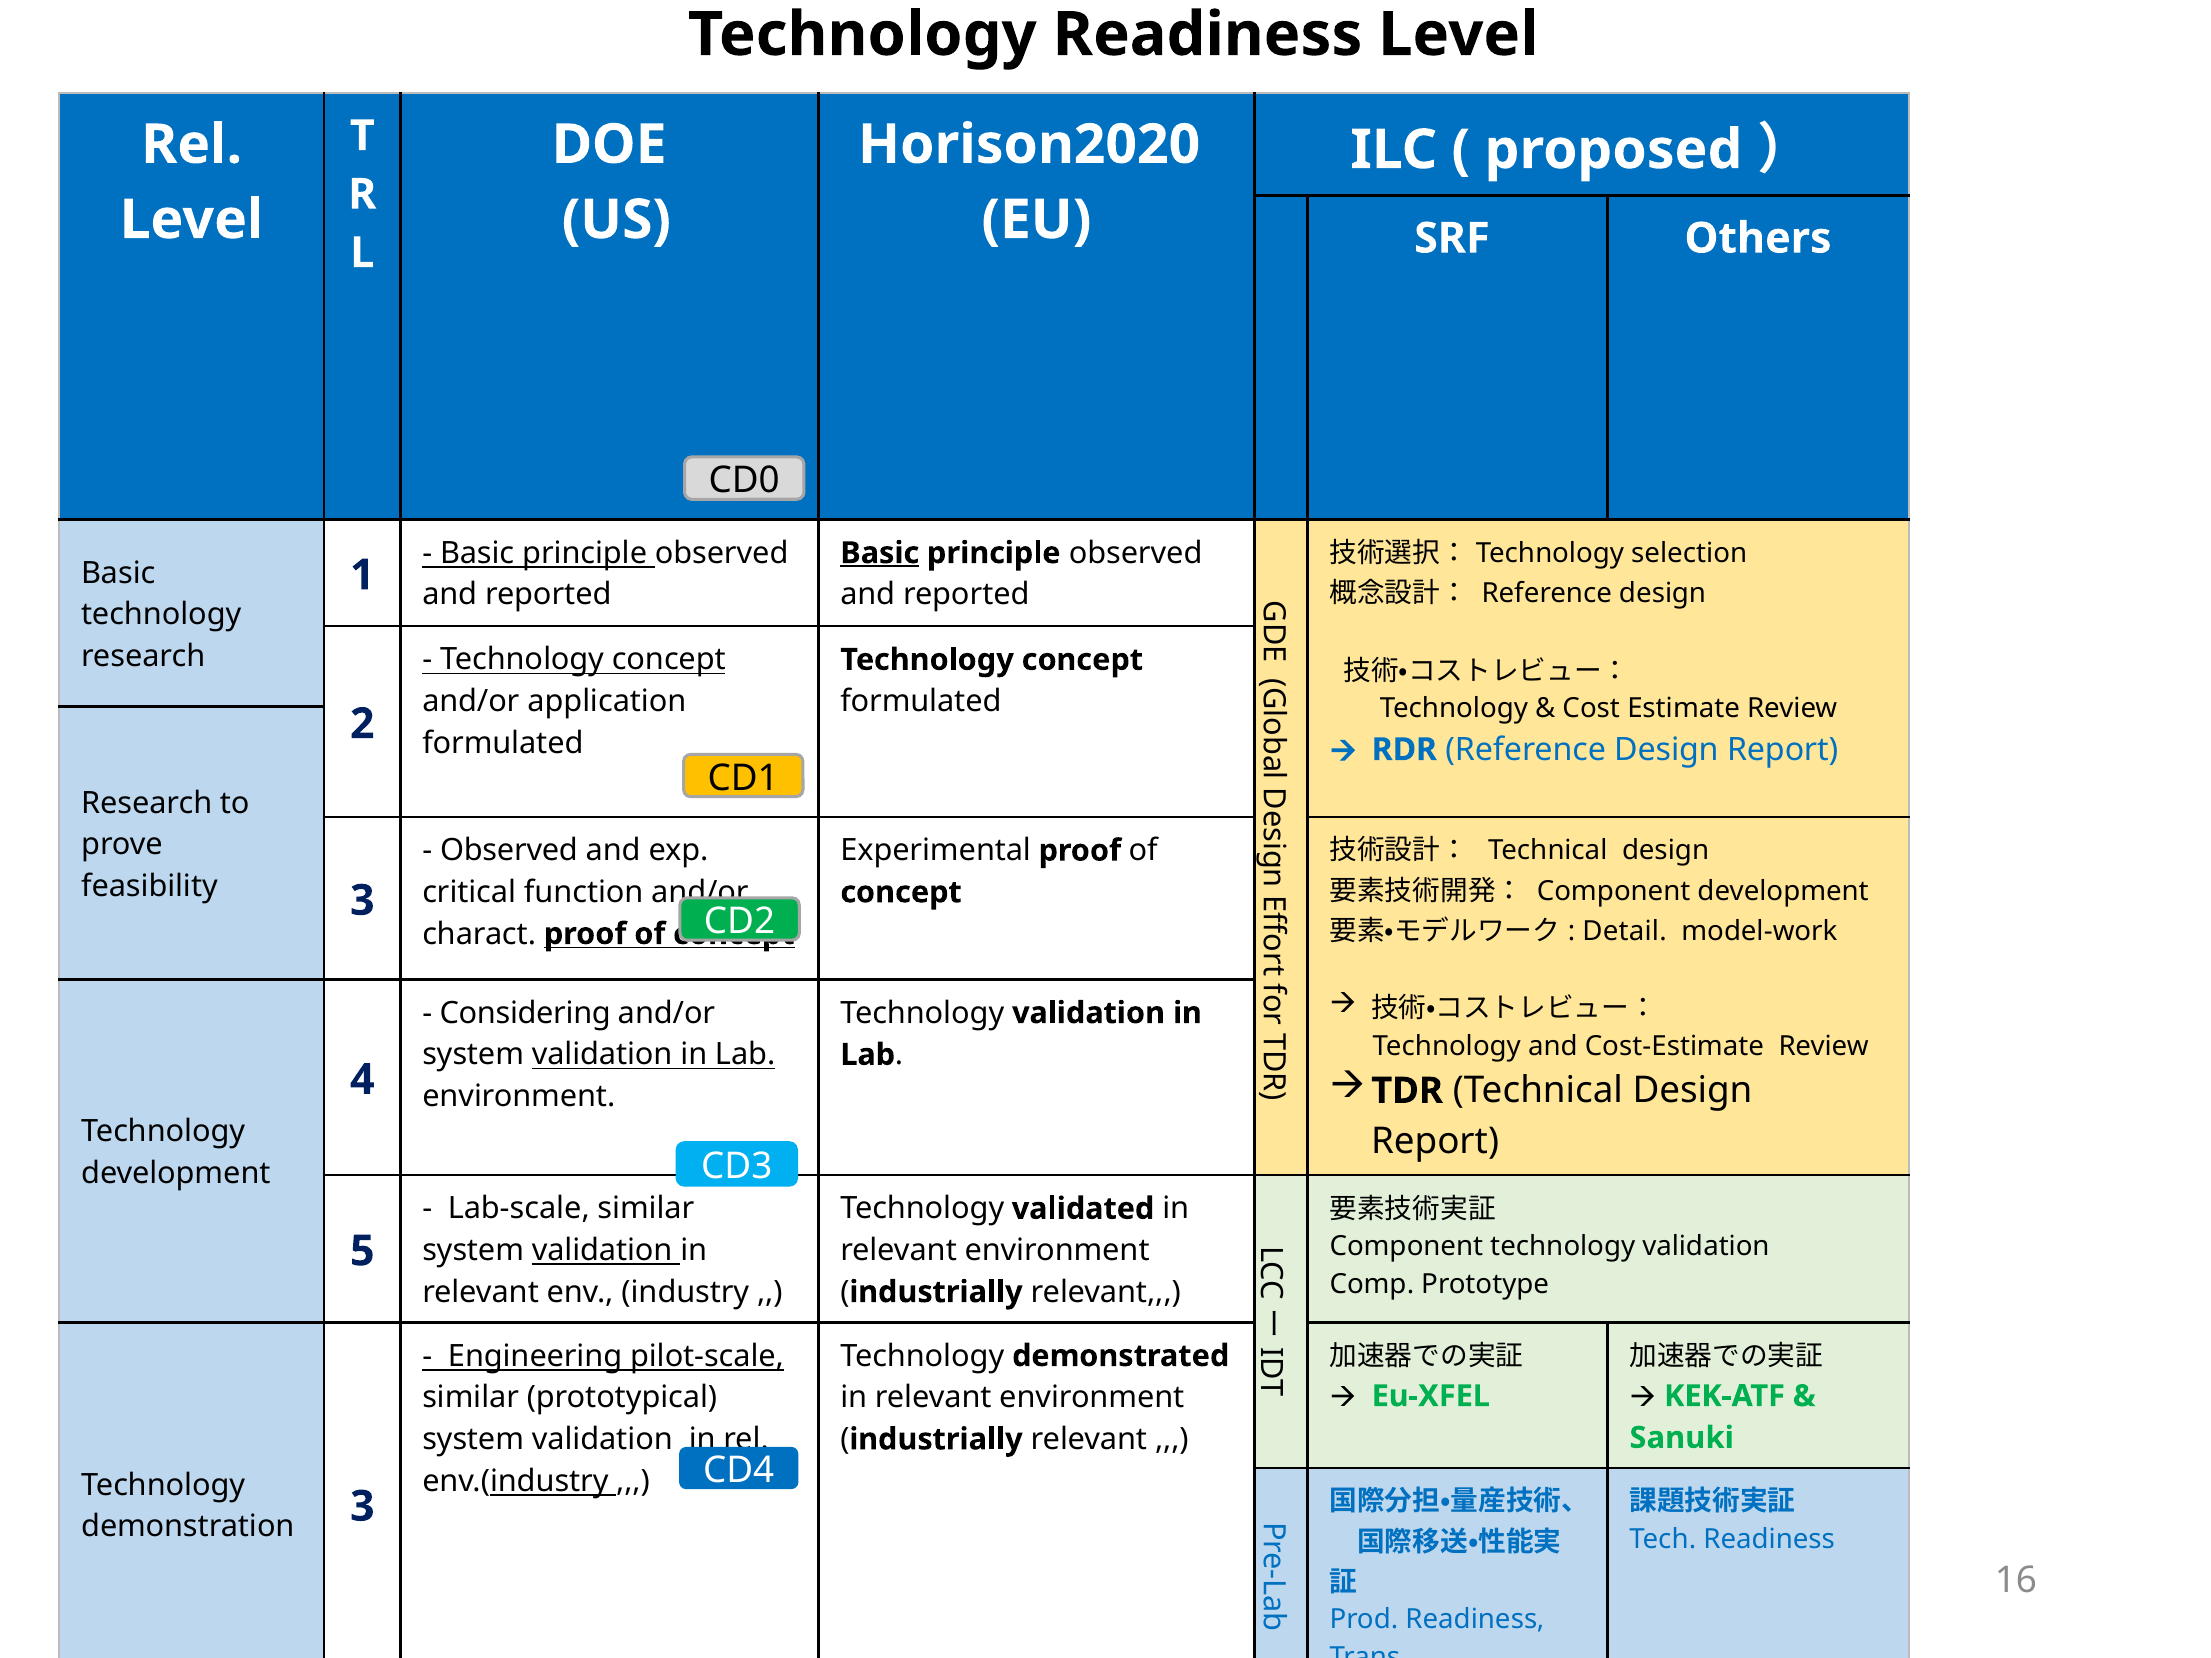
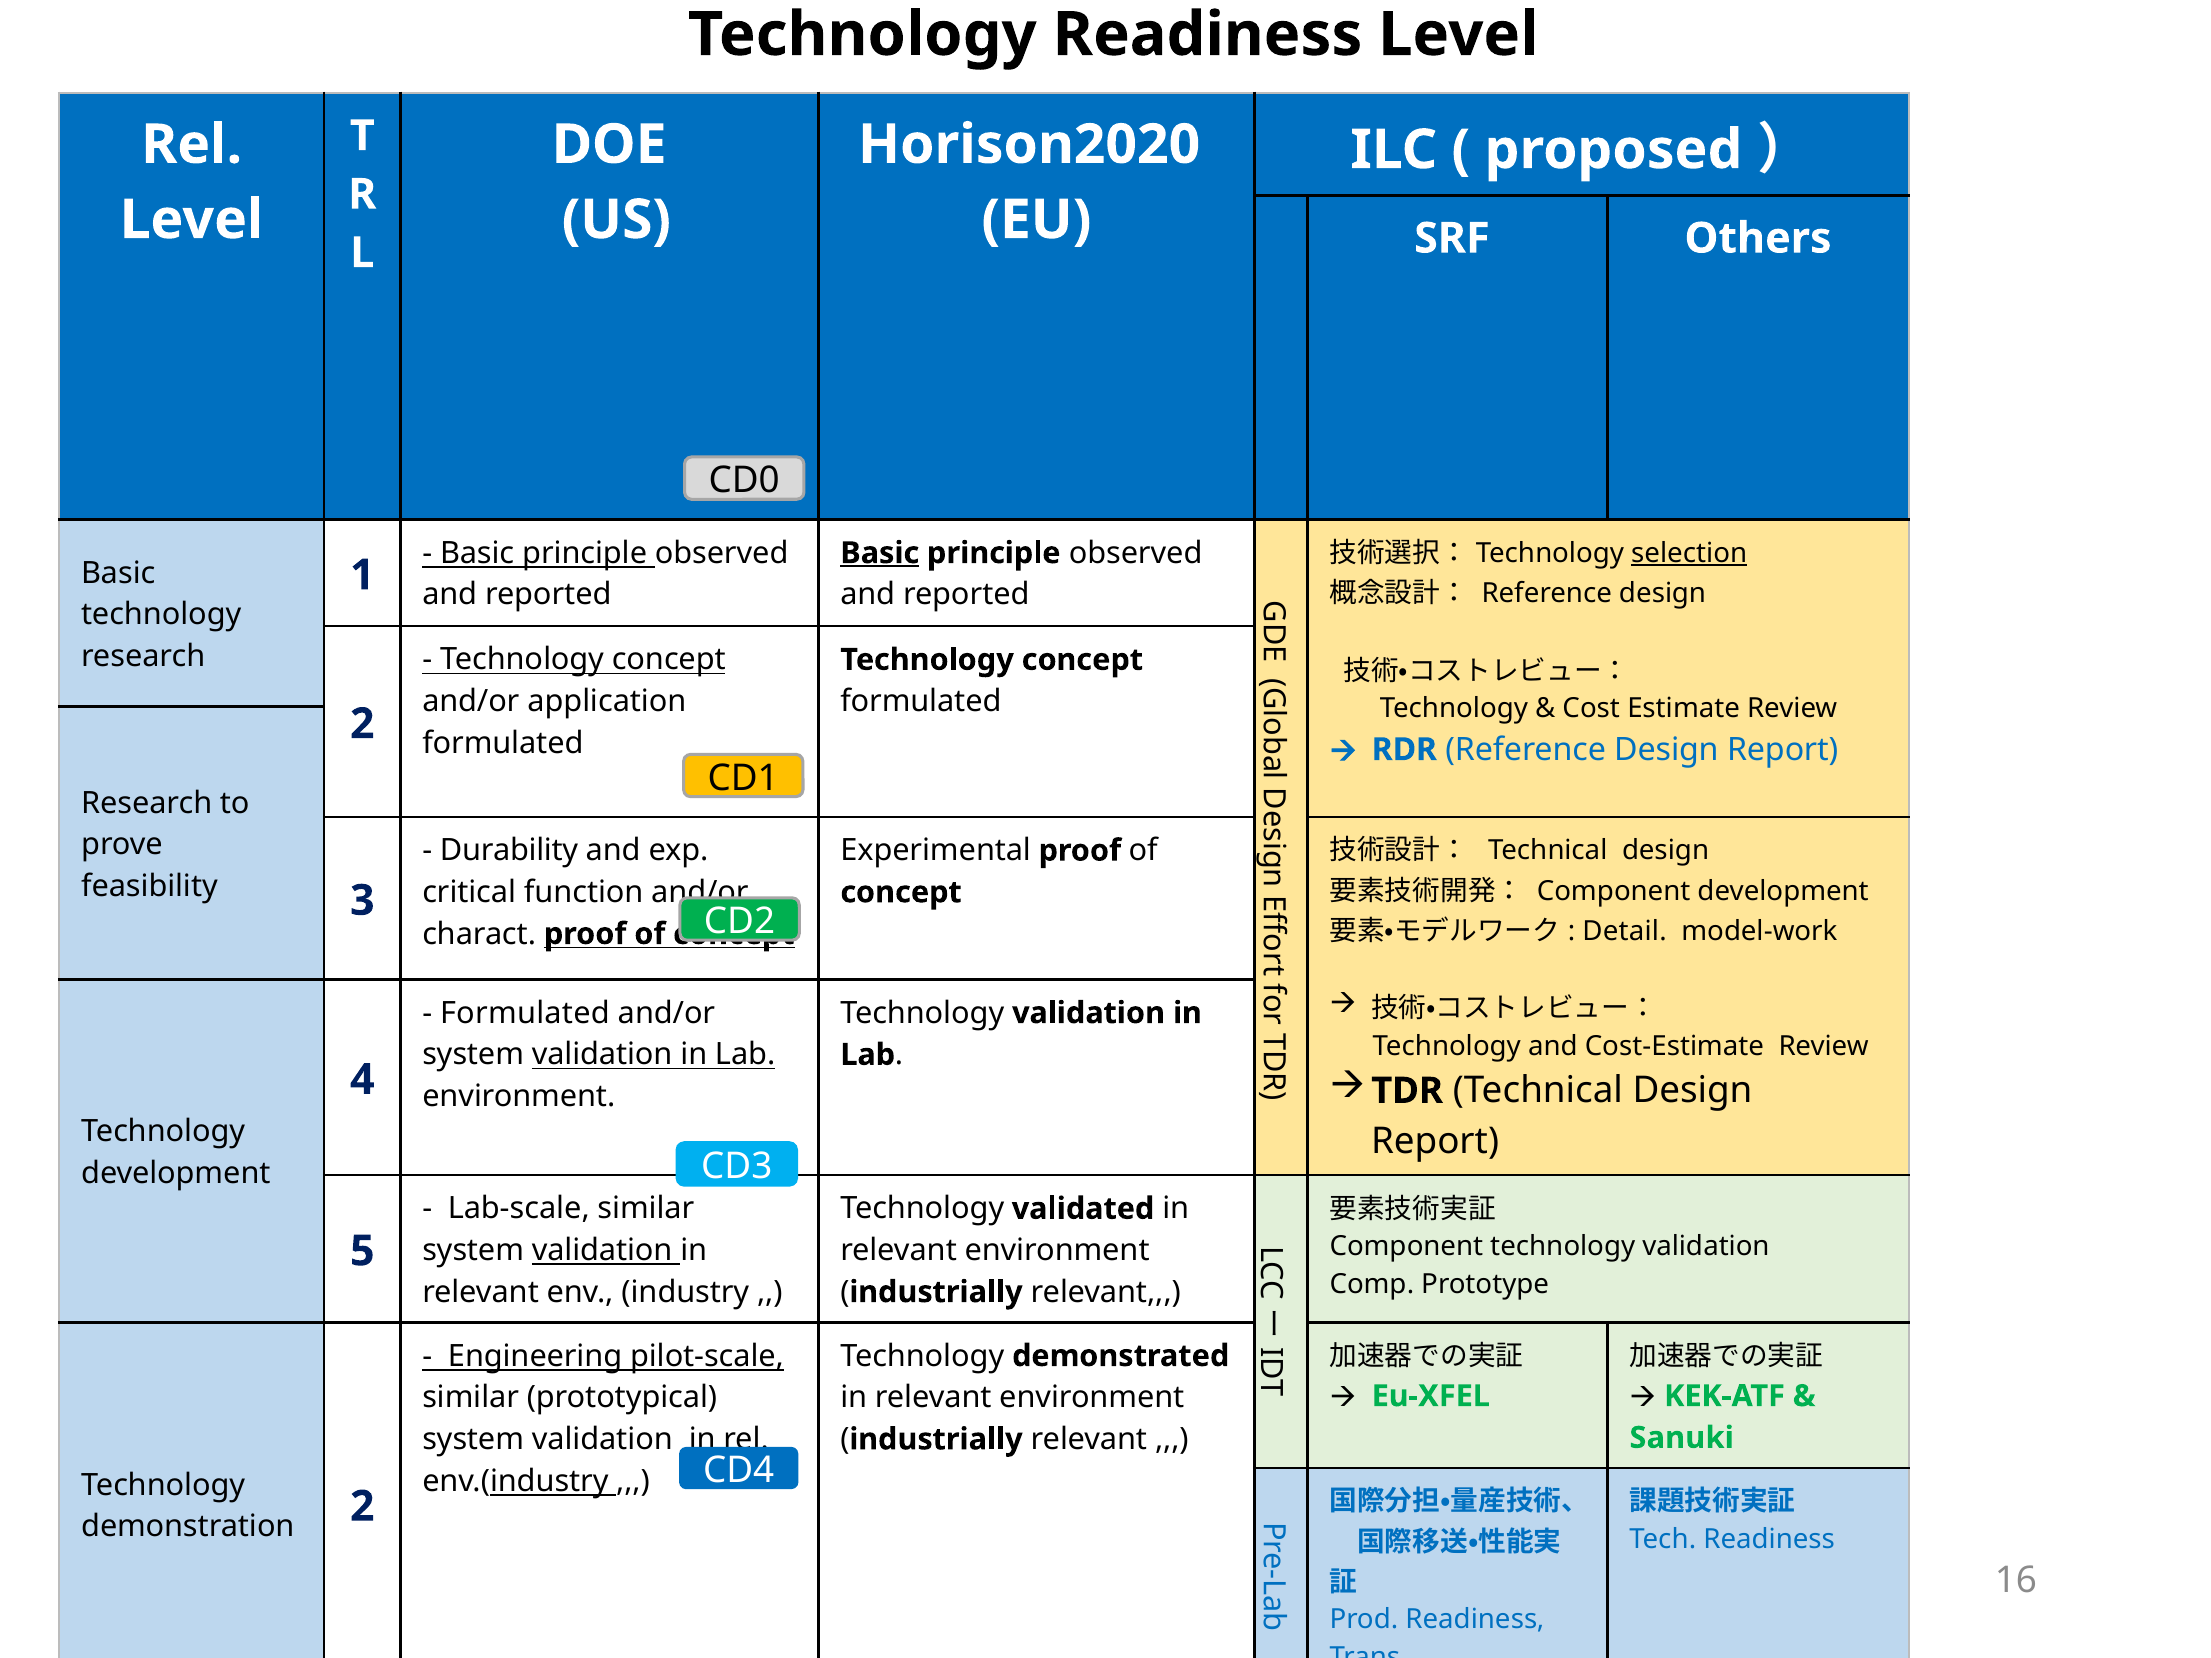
selection underline: none -> present (1689, 553)
Observed: Observed -> Durability (509, 851)
Considering: Considering -> Formulated (525, 1013)
demonstration 3: 3 -> 2 (362, 1507)
